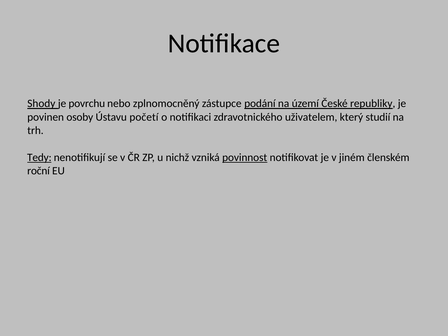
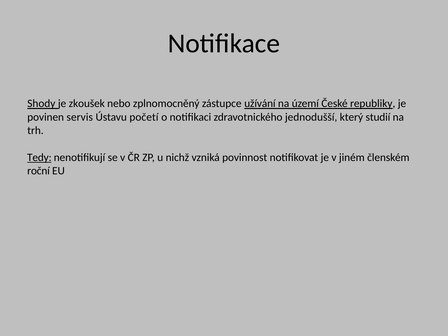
povrchu: povrchu -> zkoušek (87, 104)
podání: podání -> užívání (260, 104)
osoby: osoby -> servis (80, 117)
uživatelem: uživatelem -> jednodušší (311, 117)
povinnost underline: present -> none (245, 157)
